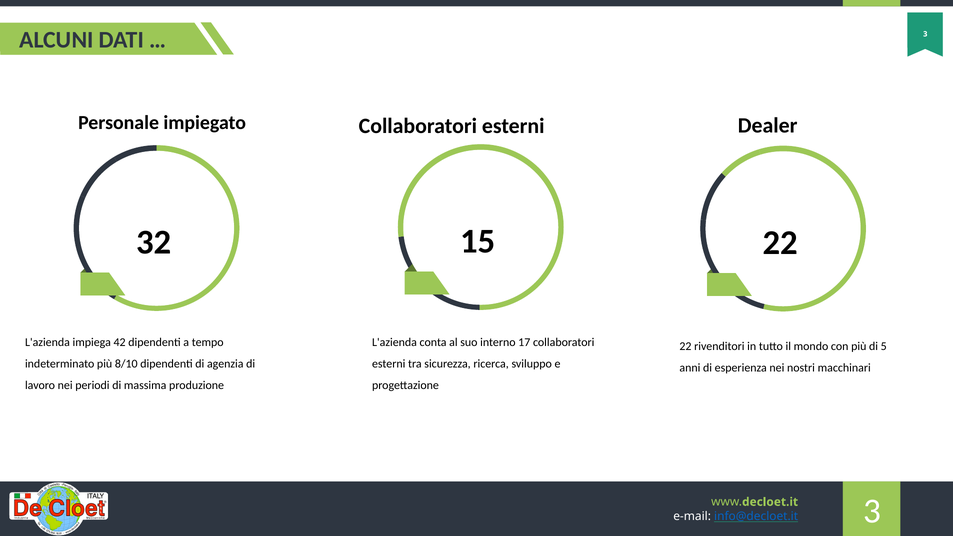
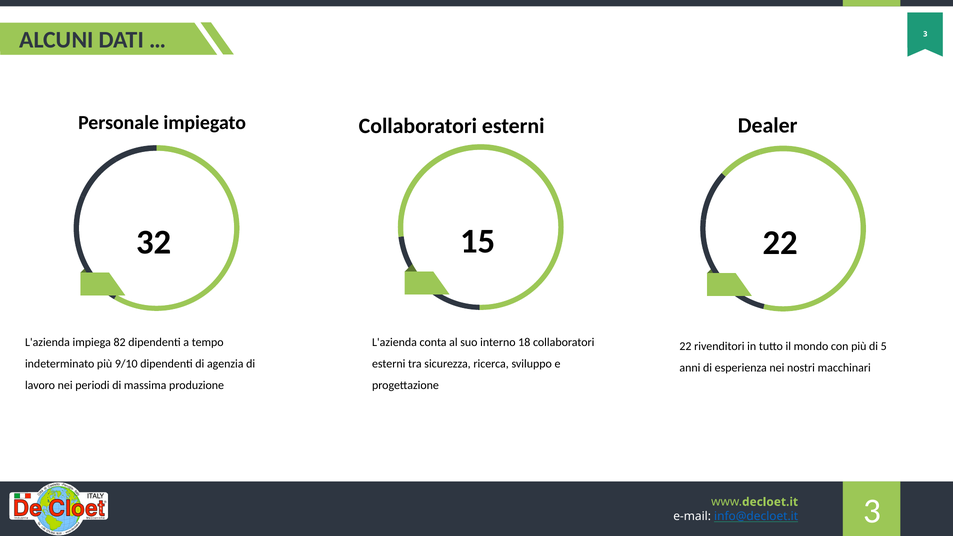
42: 42 -> 82 (120, 342)
17: 17 -> 18 (524, 342)
8/10: 8/10 -> 9/10 (126, 364)
